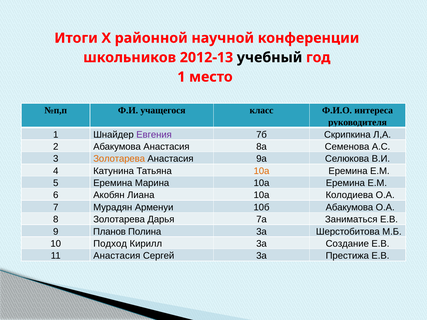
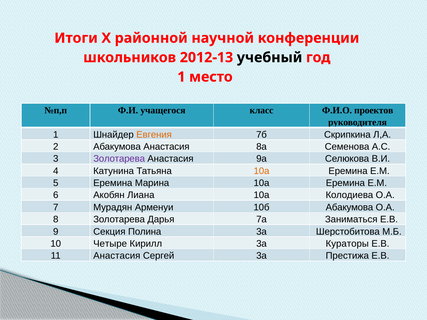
интереса: интереса -> проектов (374, 110)
Евгения colour: purple -> orange (154, 135)
Золотарева colour: orange -> purple (119, 159)
Планов: Планов -> Секция (109, 232)
Подход: Подход -> Четыре (110, 244)
Создание: Создание -> Кураторы (347, 244)
